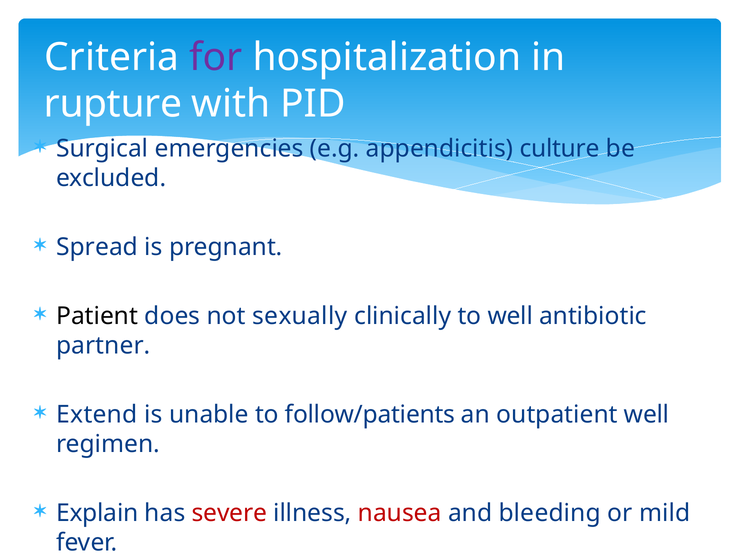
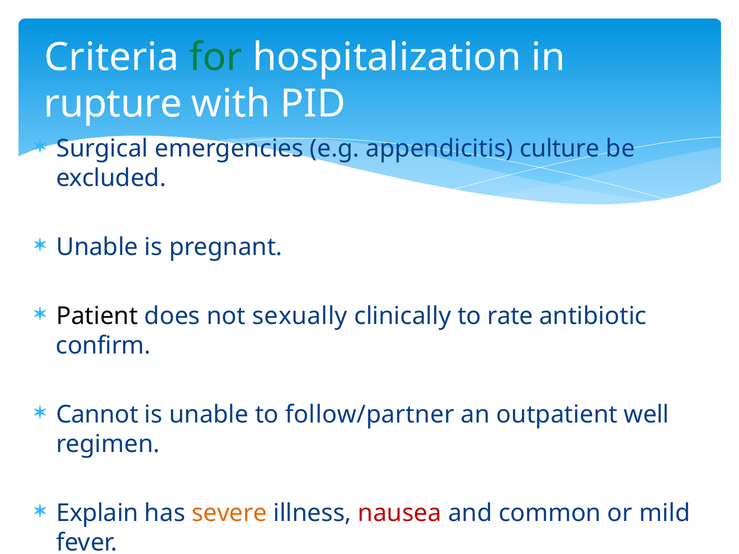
for colour: purple -> green (216, 57)
Spread: Spread -> Unable (97, 247)
to well: well -> rate (510, 316)
partner: partner -> confirm (103, 346)
Extend: Extend -> Cannot (97, 415)
follow/patients: follow/patients -> follow/partner (370, 415)
severe colour: red -> orange (229, 513)
bleeding: bleeding -> common (550, 513)
